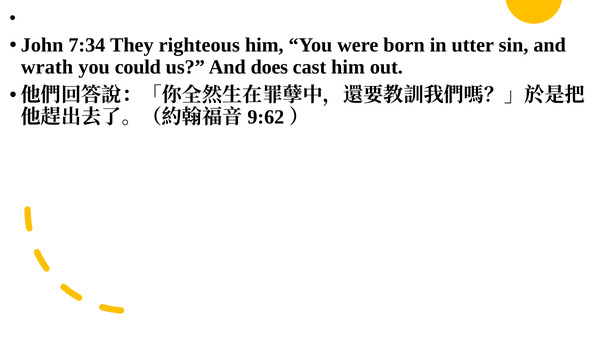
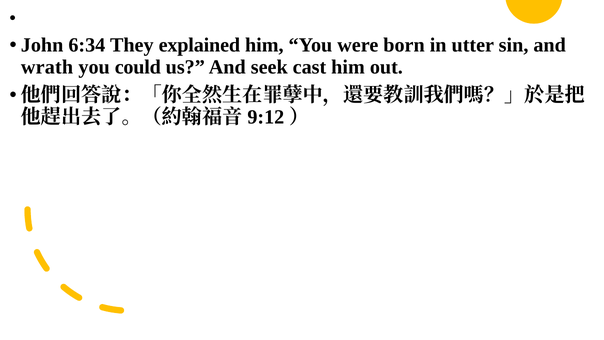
7:34: 7:34 -> 6:34 (87, 45)
righteous: righteous -> explained (199, 45)
does: does -> seek (269, 67)
9:62: 9:62 -> 9:12 (266, 117)
